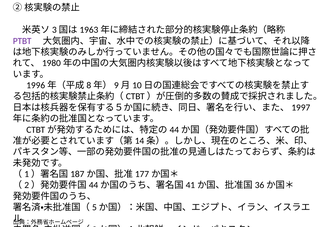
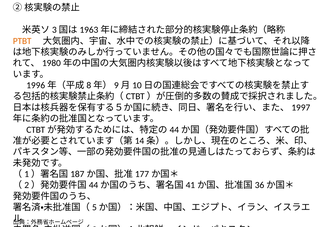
PTBT colour: purple -> orange (22, 41)
